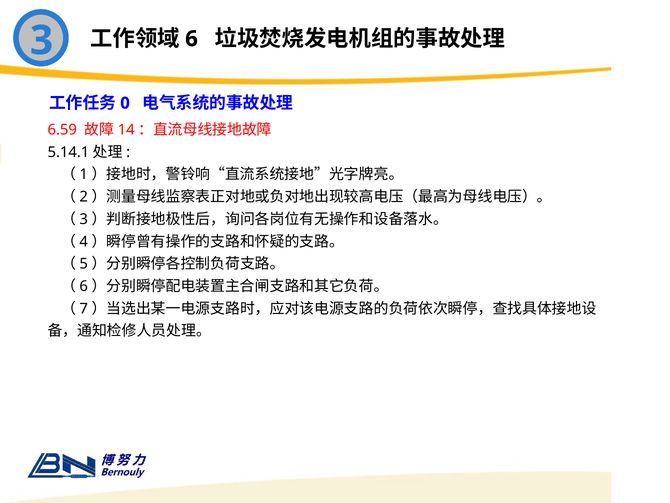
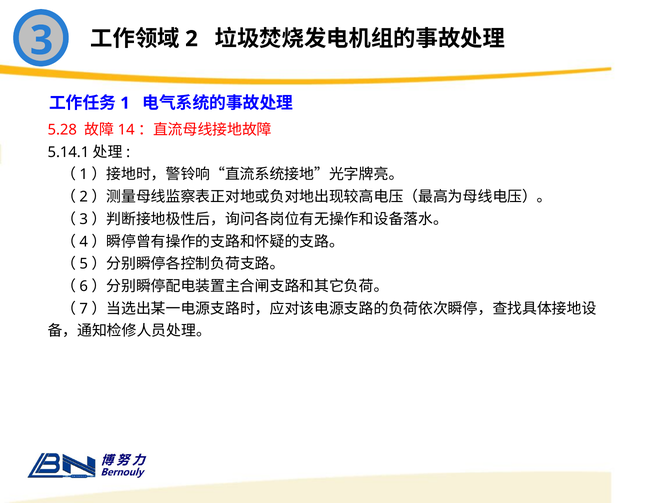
6: 6 -> 2 (192, 39)
0: 0 -> 1 (125, 103)
6.59: 6.59 -> 5.28 (62, 130)
